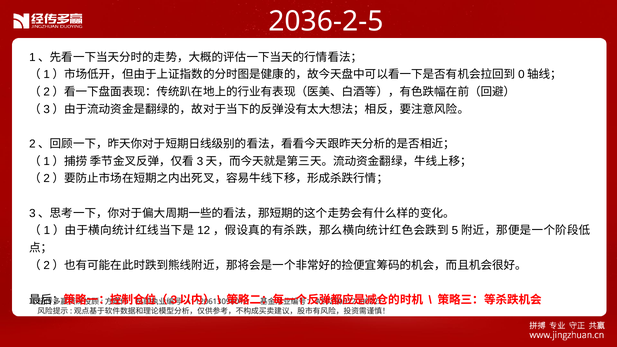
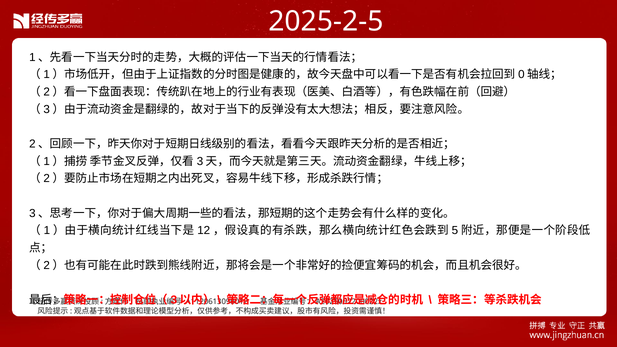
2036-2-5: 2036-2-5 -> 2025-2-5 (326, 21)
